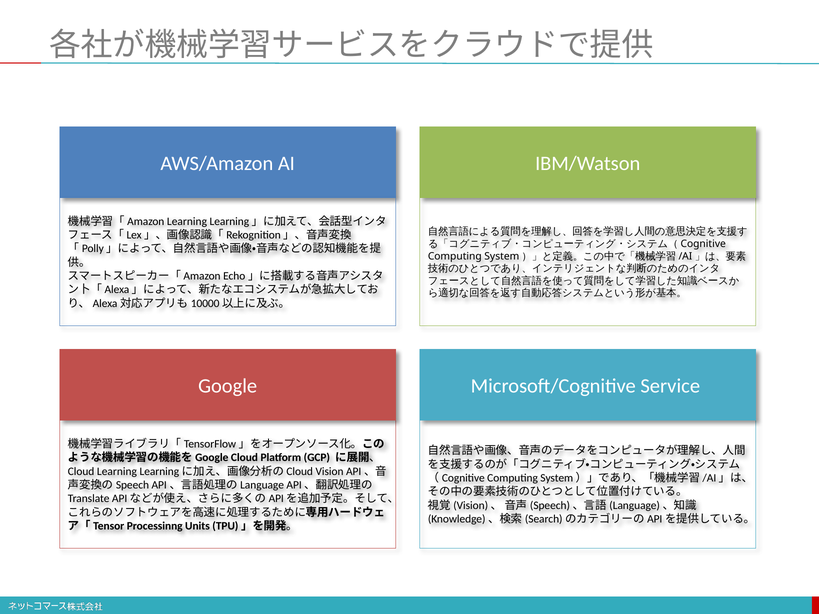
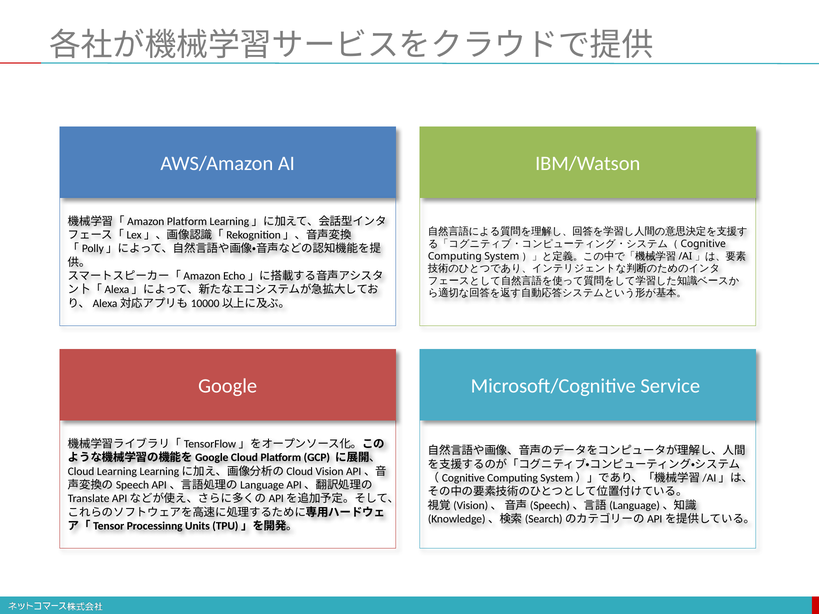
Learning: Learning -> Platform (187, 222)
